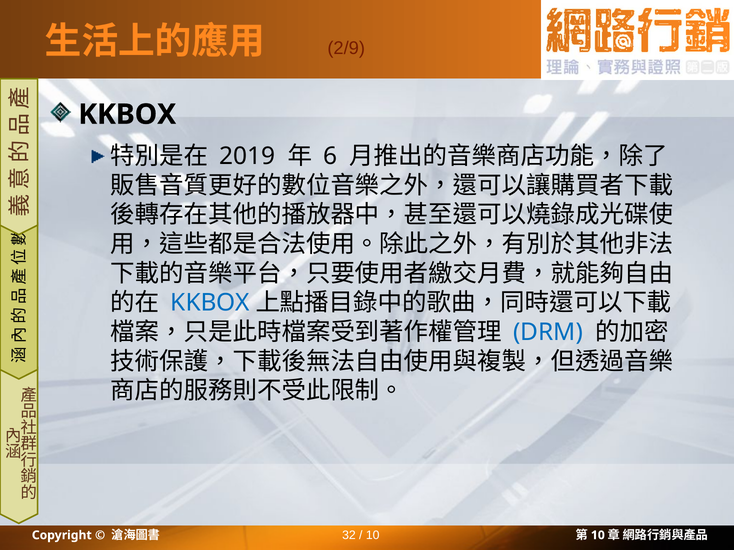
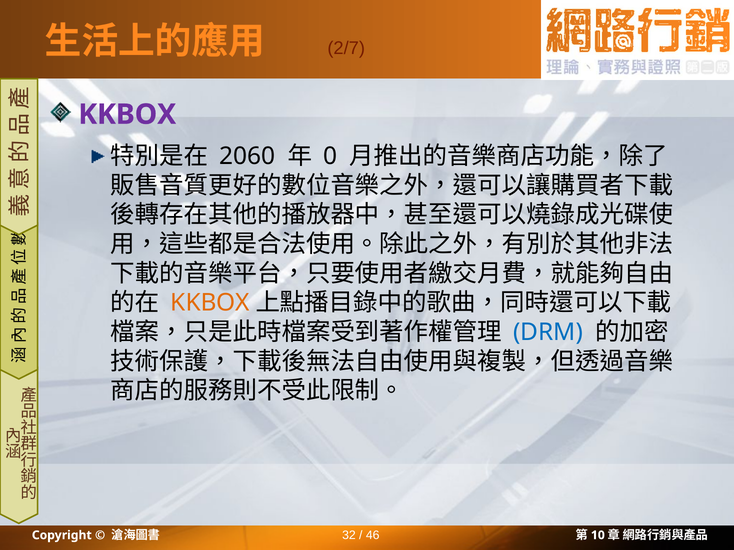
2/9: 2/9 -> 2/7 (346, 48)
KKBOX colour: black -> purple (127, 115)
2019: 2019 -> 2060 (247, 156)
6: 6 -> 0 (330, 156)
KKBOX colour: blue -> orange (210, 303)
10: 10 -> 46 (373, 536)
